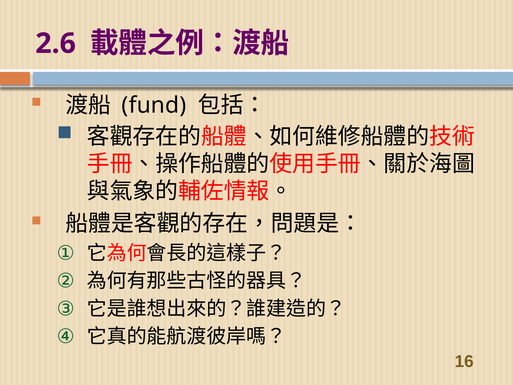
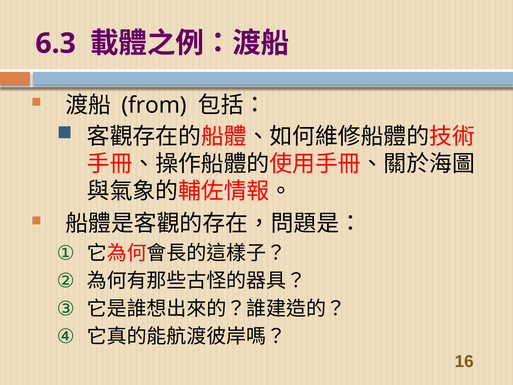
2.6: 2.6 -> 6.3 (56, 43)
fund: fund -> from (154, 105)
